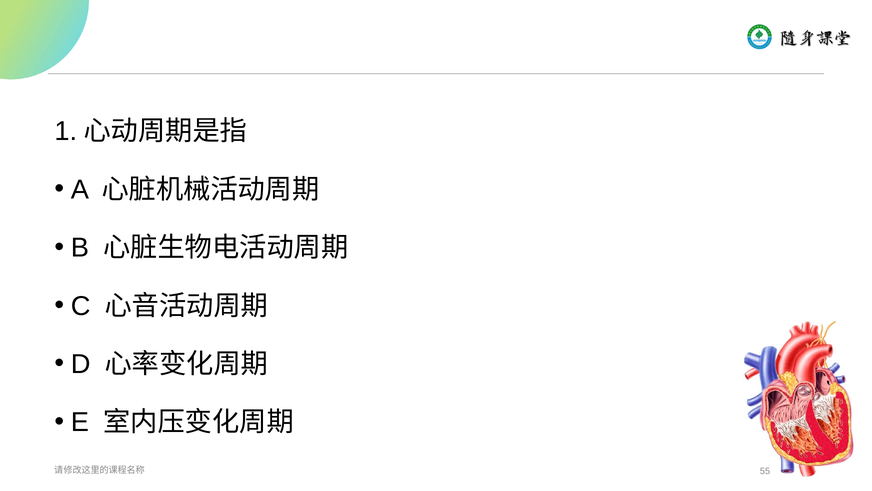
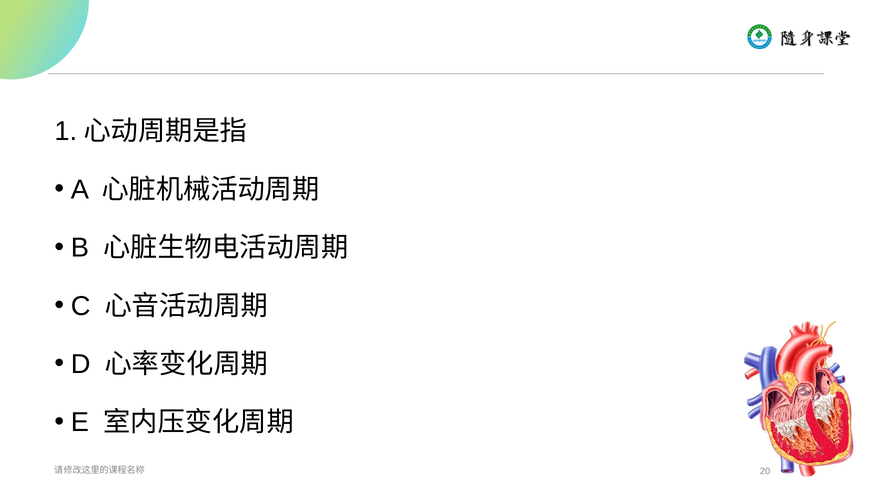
55: 55 -> 20 (765, 471)
